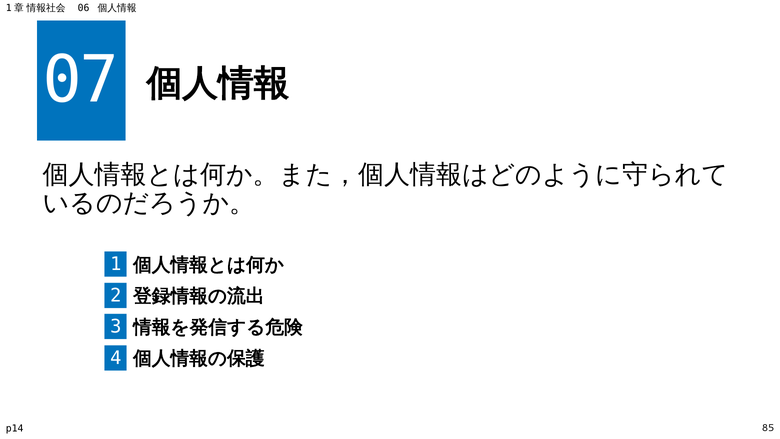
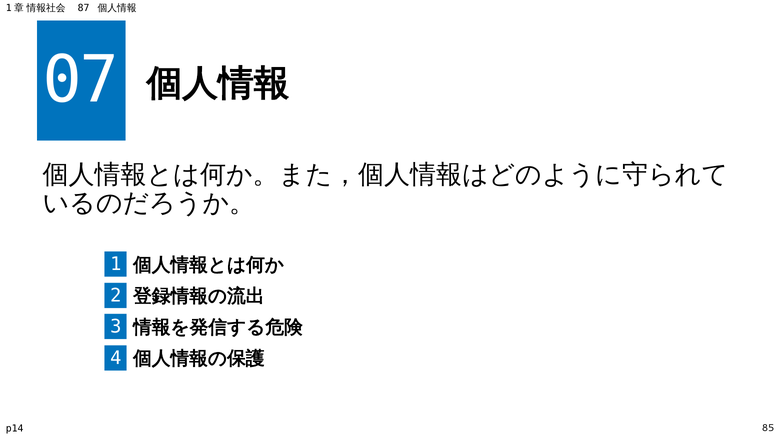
06: 06 -> 87 (84, 8)
